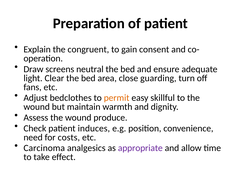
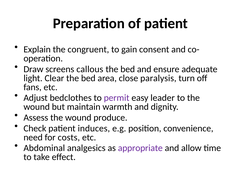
neutral: neutral -> callous (90, 69)
guarding: guarding -> paralysis (158, 78)
permit colour: orange -> purple (117, 98)
skillful: skillful -> leader (163, 98)
Carcinoma: Carcinoma -> Abdominal (44, 148)
